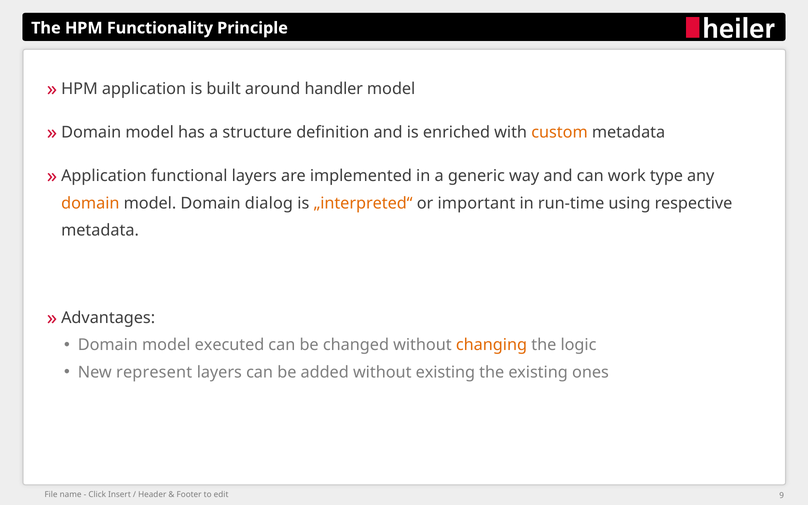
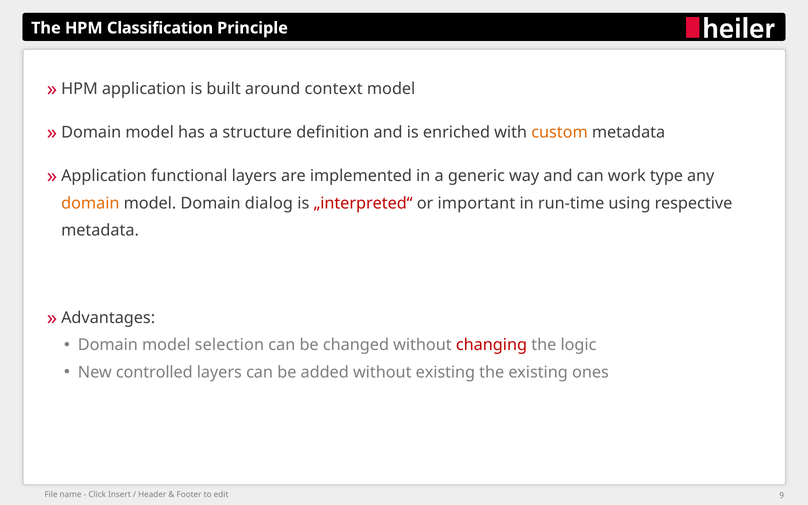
Functionality: Functionality -> Classification (160, 28)
handler: handler -> context (334, 89)
„interpreted“ colour: orange -> red (363, 203)
executed: executed -> selection (229, 345)
changing colour: orange -> red (491, 345)
represent: represent -> controlled (154, 372)
